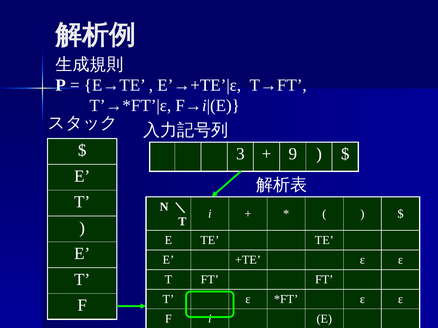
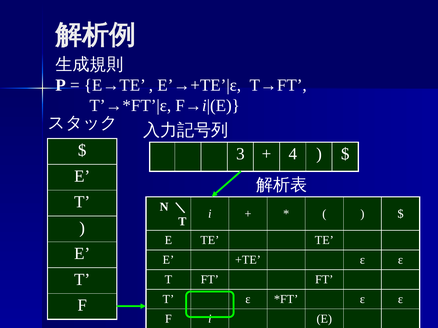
9: 9 -> 4 (293, 154)
